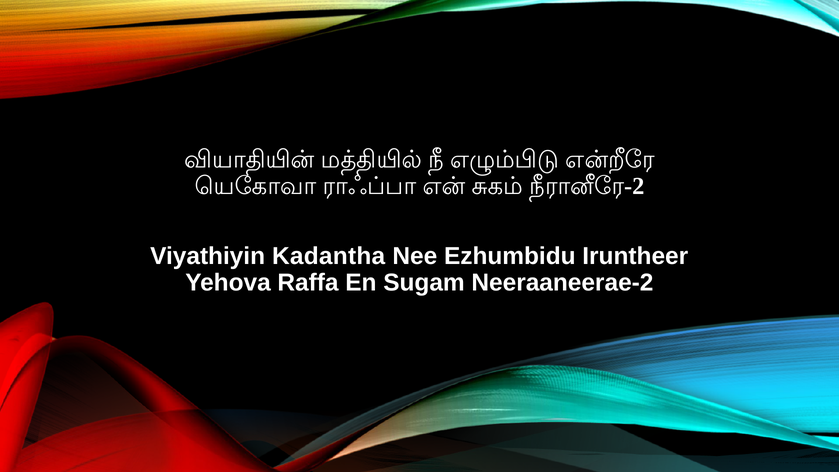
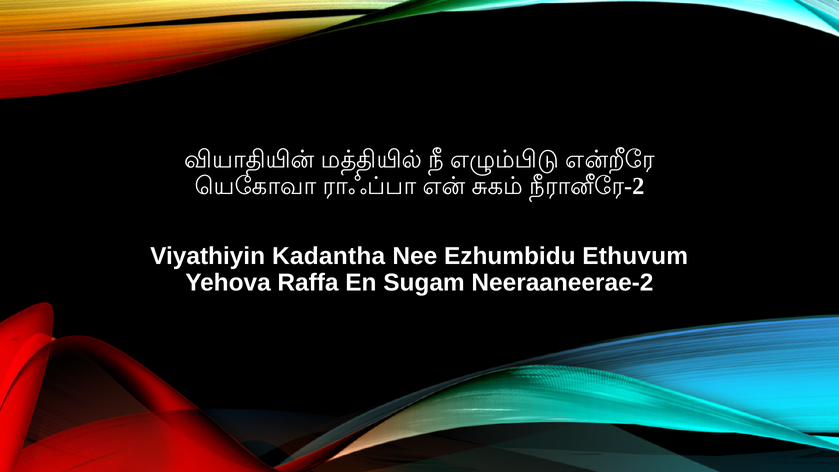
Iruntheer: Iruntheer -> Ethuvum (635, 256)
